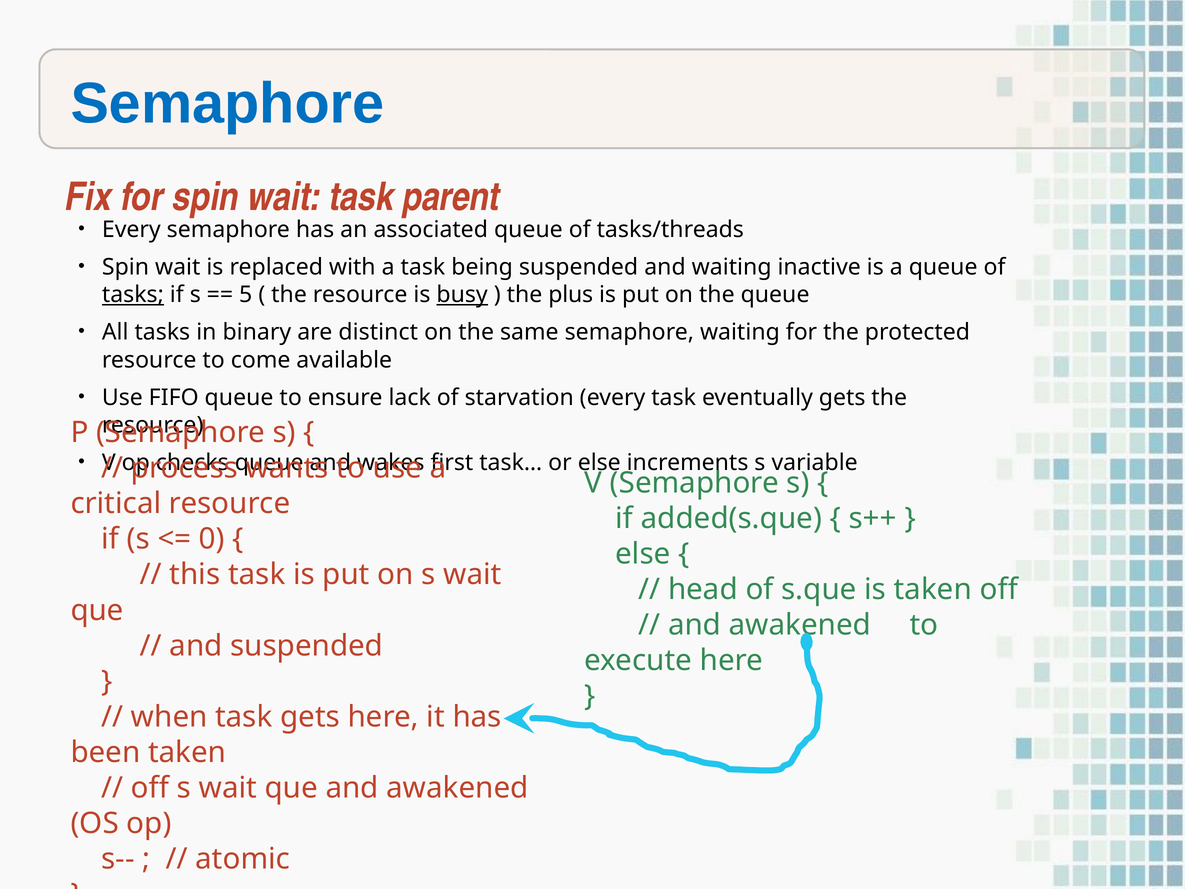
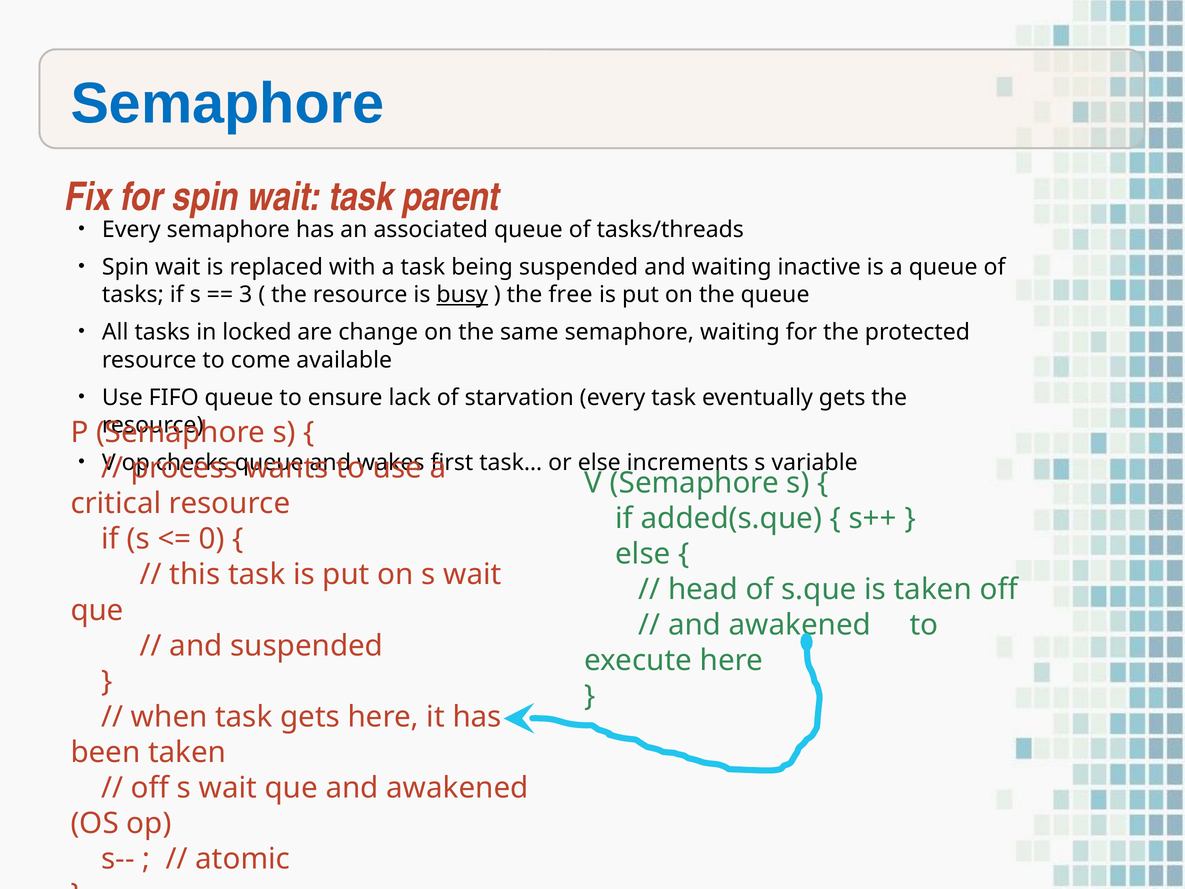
tasks underline: present -> none (133, 295)
5: 5 -> 3 (246, 295)
plus: plus -> free (570, 295)
binary: binary -> locked (257, 332)
distinct: distinct -> change (378, 332)
